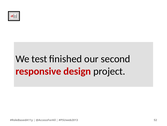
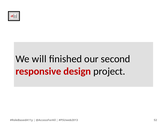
test: test -> will (39, 59)
